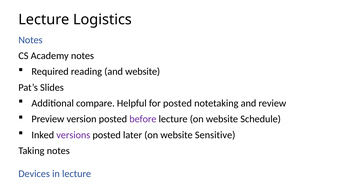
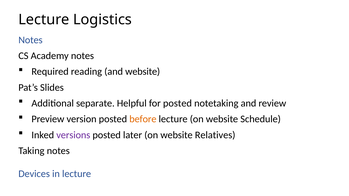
compare: compare -> separate (95, 103)
before colour: purple -> orange (143, 119)
Sensitive: Sensitive -> Relatives (215, 135)
